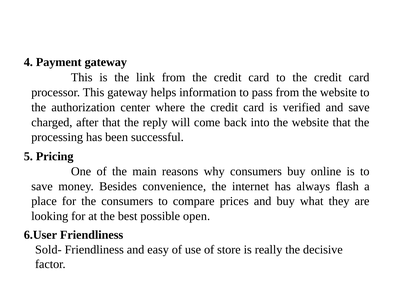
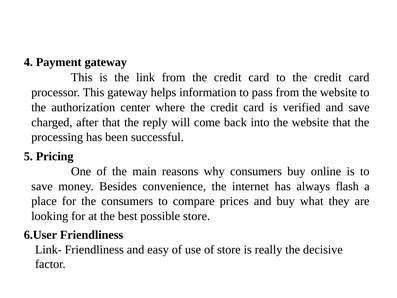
possible open: open -> store (197, 216)
Sold-: Sold- -> Link- (48, 249)
